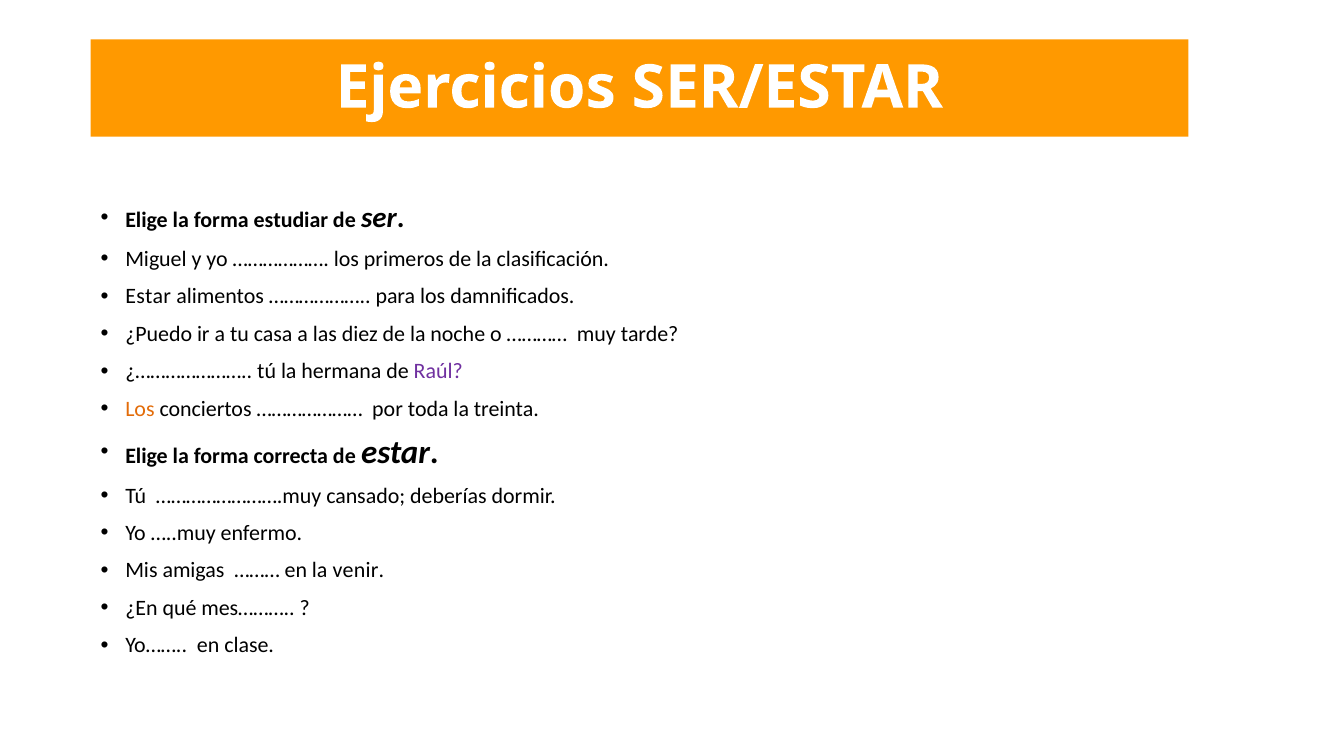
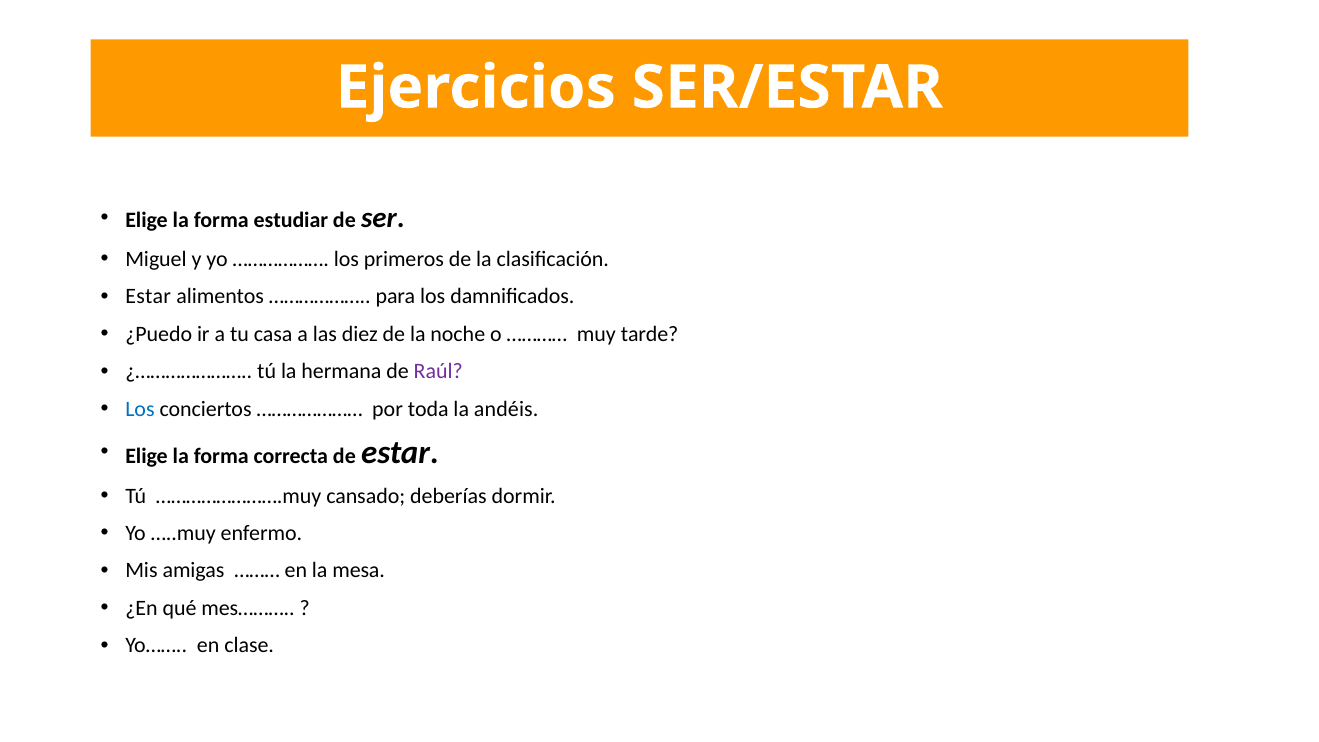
Los colour: orange -> blue (140, 409)
treinta: treinta -> andéis (506, 409)
venir: venir -> mesa (359, 571)
